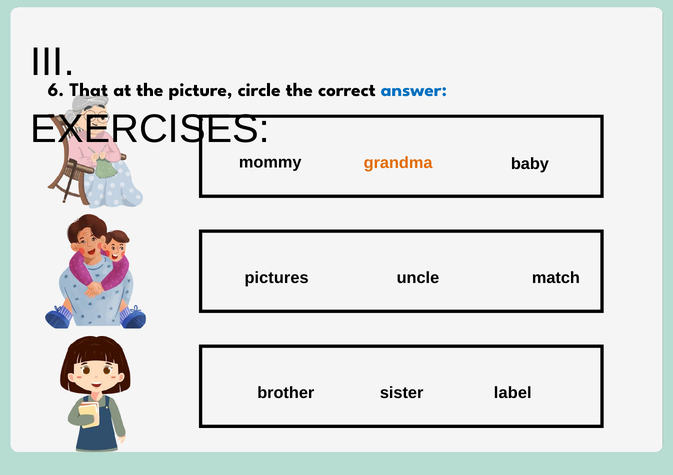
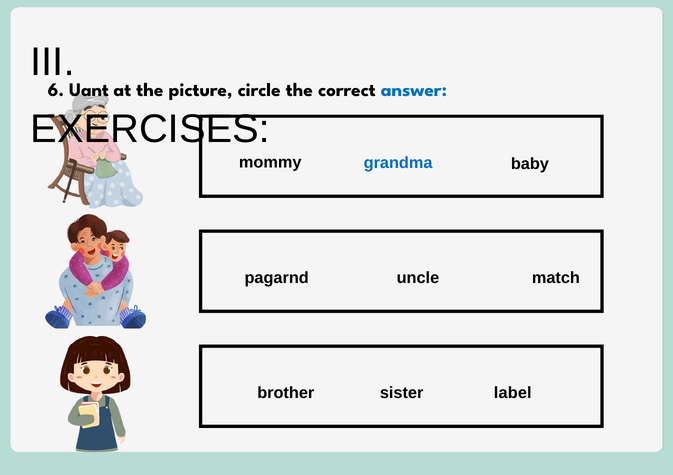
That: That -> Uant (89, 90)
grandma colour: orange -> blue (398, 163)
pictures: pictures -> pagarnd (277, 278)
